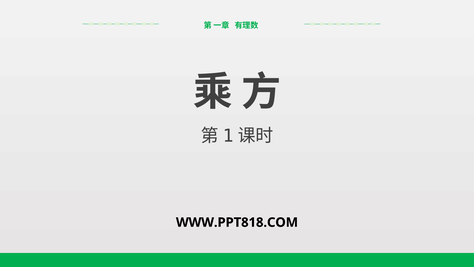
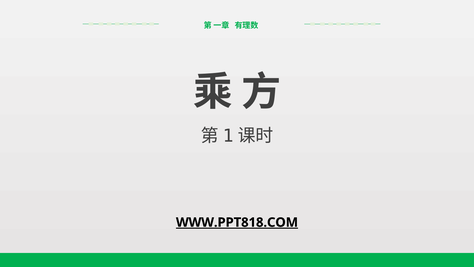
WWW.PPT818.COM underline: none -> present (237, 222)
